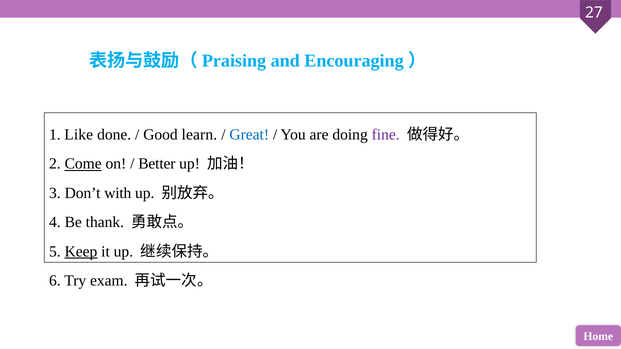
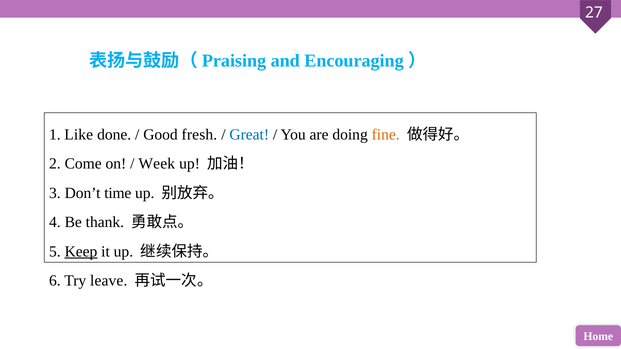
learn: learn -> fresh (199, 135)
fine colour: purple -> orange (386, 135)
Come underline: present -> none (83, 164)
Better: Better -> Week (157, 164)
with: with -> time (118, 193)
exam: exam -> leave (109, 281)
